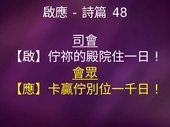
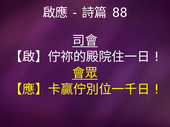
48: 48 -> 88 (120, 13)
